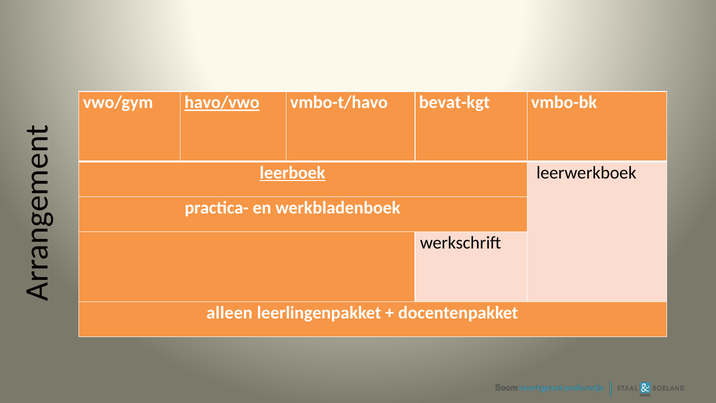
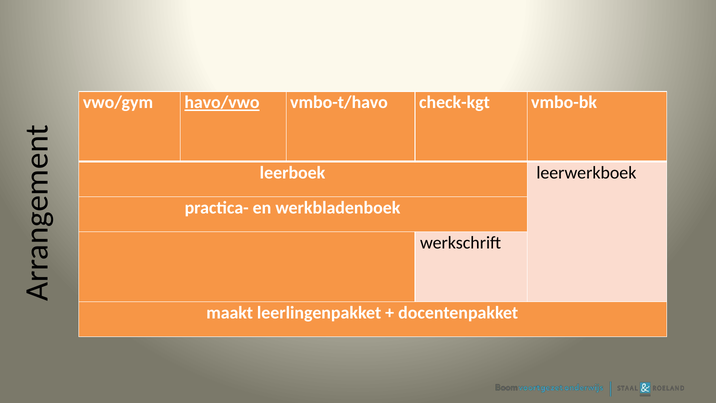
bevat-kgt: bevat-kgt -> check-kgt (454, 103)
leerboek underline: present -> none (293, 173)
alleen: alleen -> maakt (230, 313)
